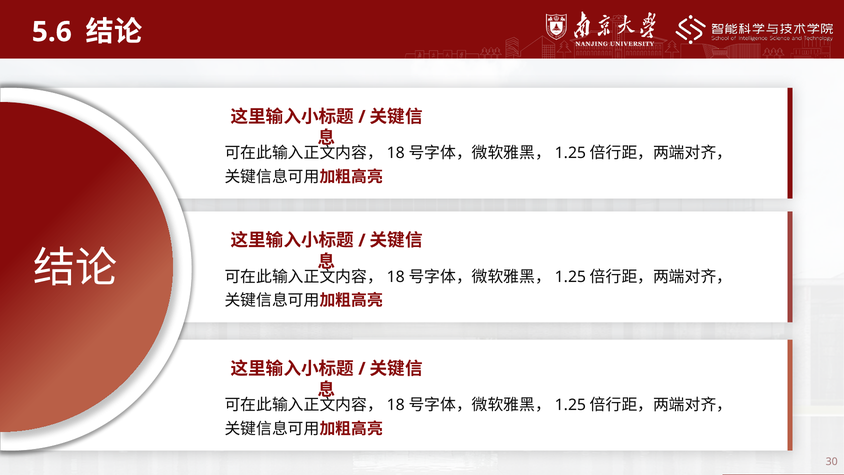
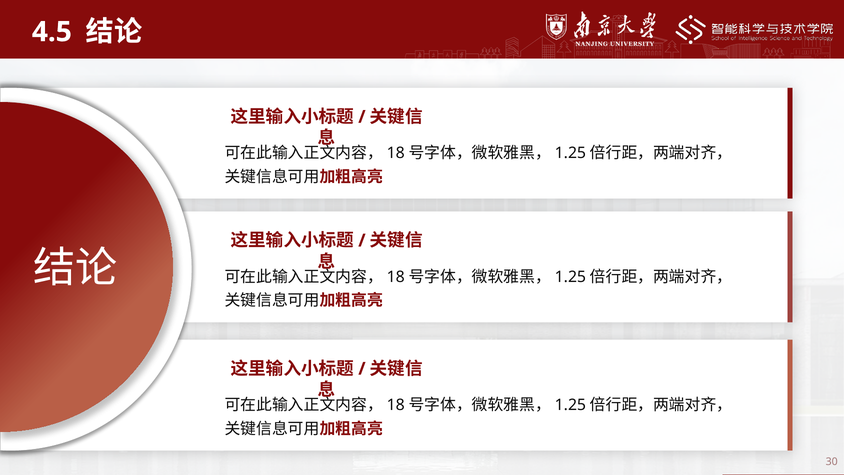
5.6: 5.6 -> 4.5 (52, 32)
